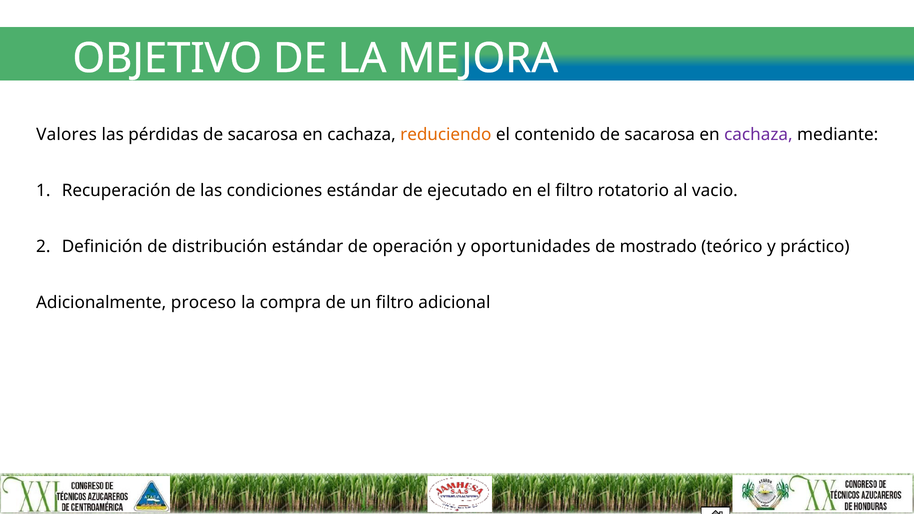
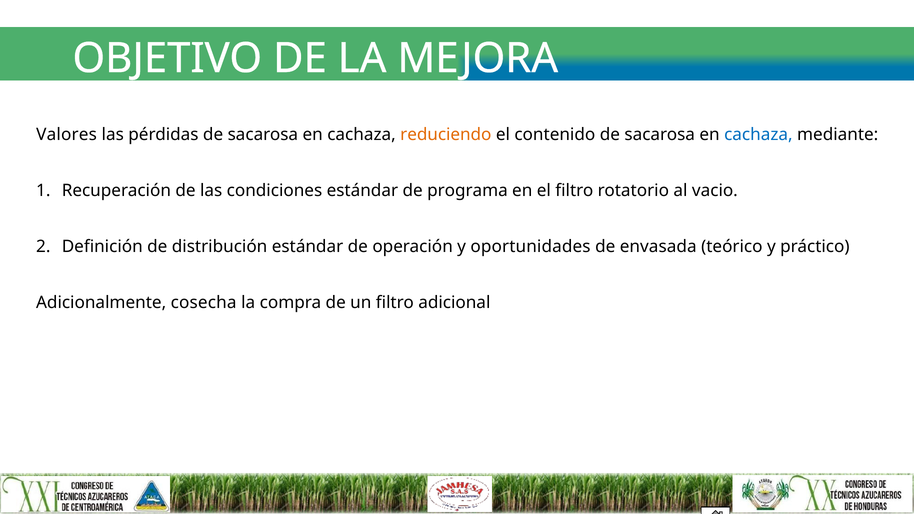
cachaza colour: purple -> blue (758, 134)
ejecutado: ejecutado -> programa (467, 190)
mostrado: mostrado -> envasada (658, 247)
proceso: proceso -> cosecha (204, 303)
